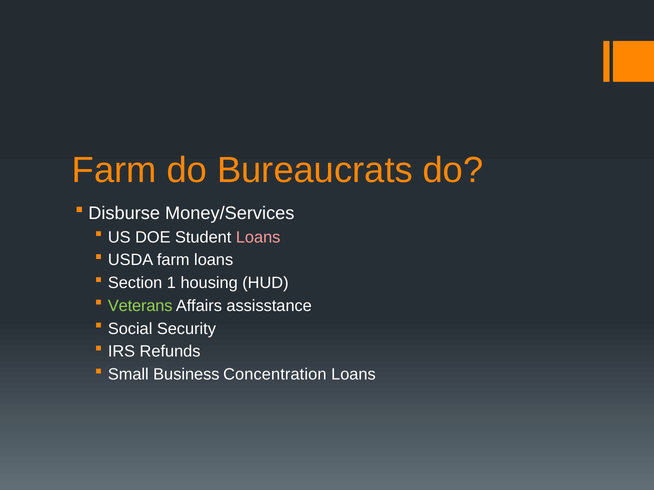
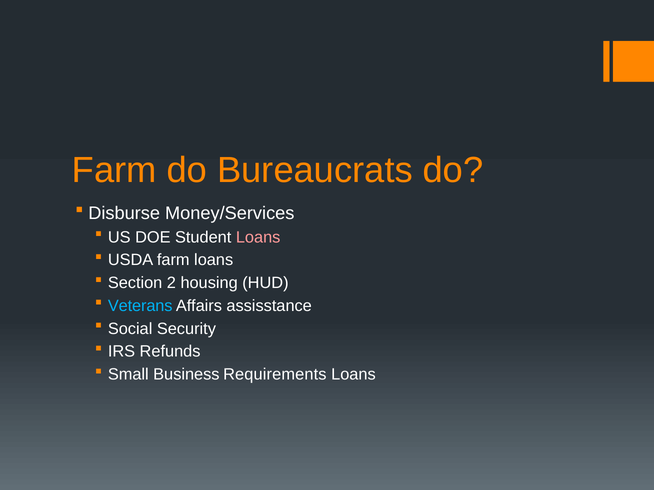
1: 1 -> 2 (171, 283)
Veterans colour: light green -> light blue (140, 306)
Concentration: Concentration -> Requirements (275, 375)
